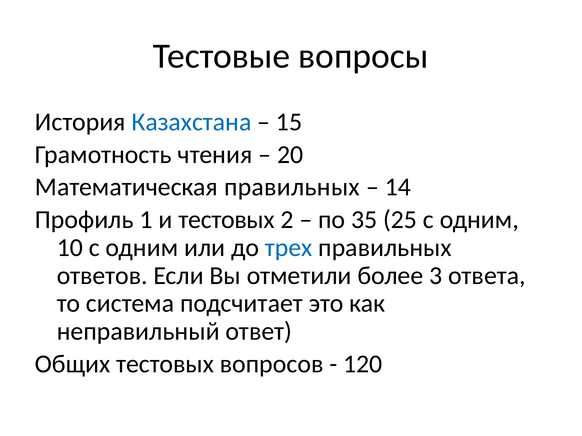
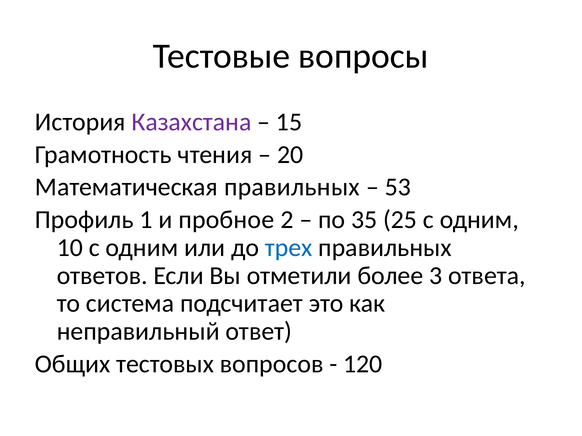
Казахстана colour: blue -> purple (191, 122)
14: 14 -> 53 (398, 187)
и тестовых: тестовых -> пробное (226, 220)
